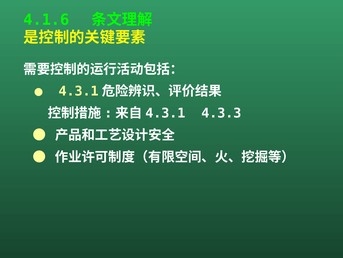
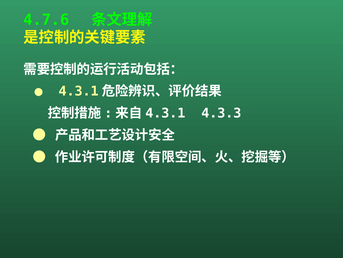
4.1.6: 4.1.6 -> 4.7.6 (46, 20)
